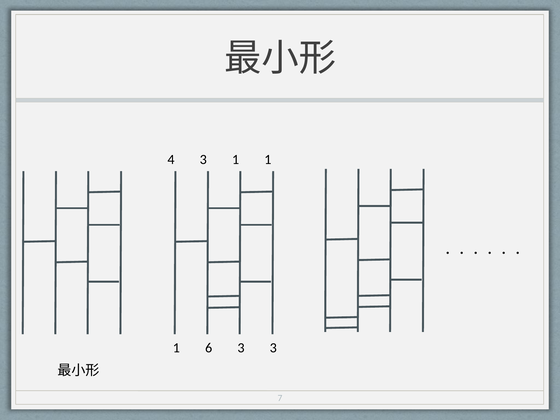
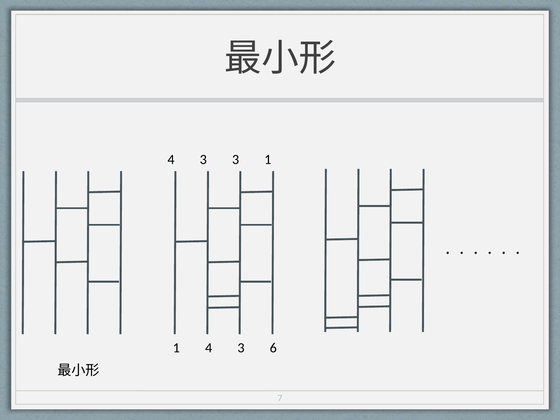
3 1: 1 -> 3 (236, 159)
1 6: 6 -> 4 (209, 348)
3 3: 3 -> 6 (273, 348)
